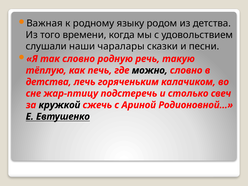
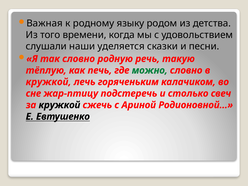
чаралары: чаралары -> уделяется (121, 46)
можно colour: black -> green (150, 70)
детства: детства -> кружкой (48, 82)
